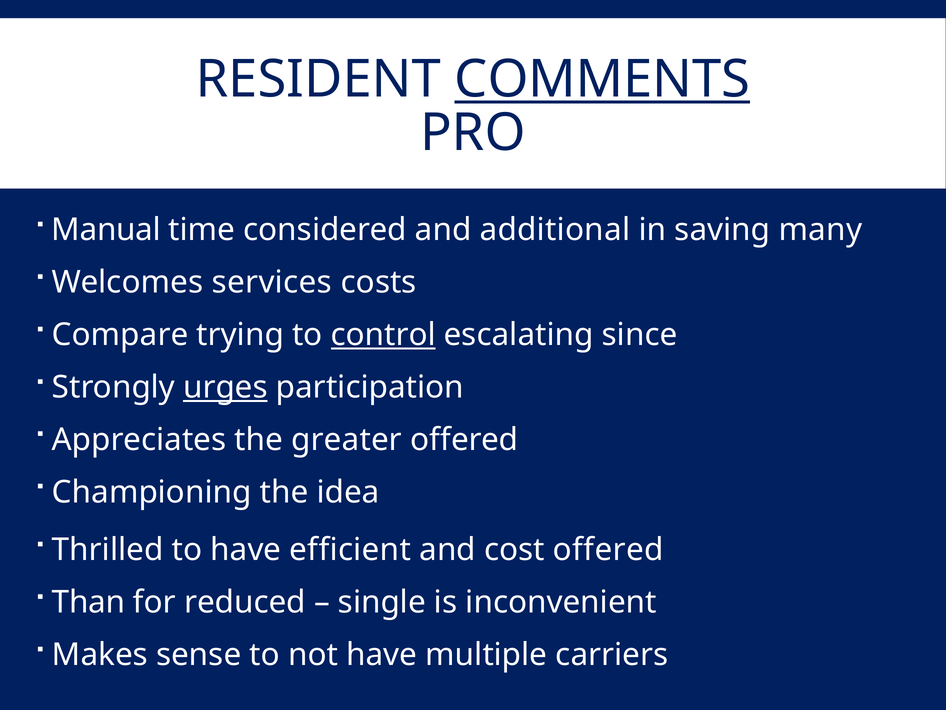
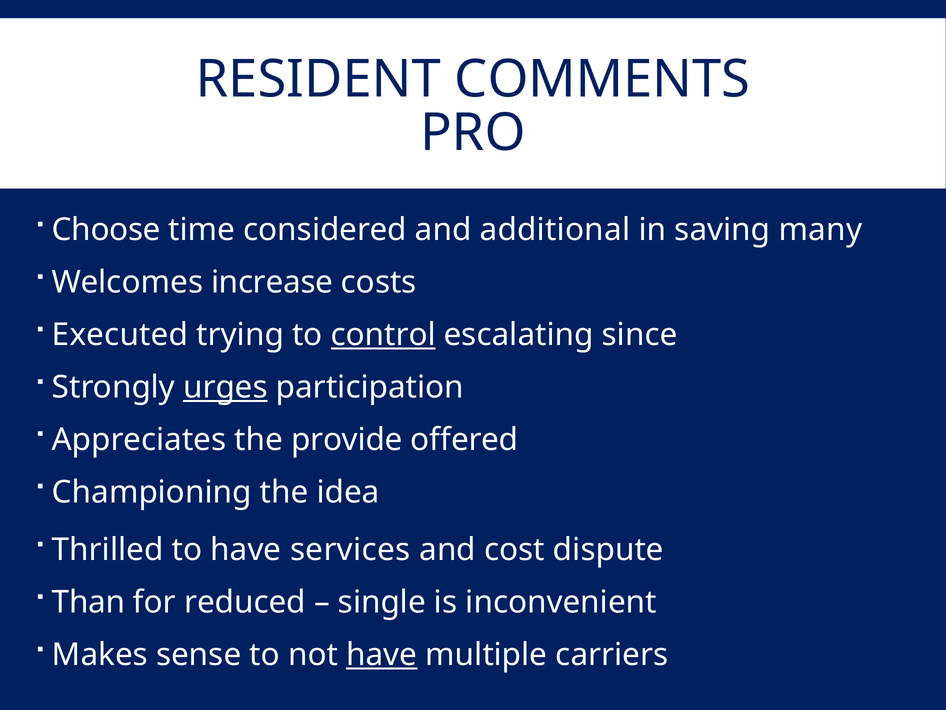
COMMENTS underline: present -> none (602, 79)
Manual: Manual -> Choose (106, 230)
services: services -> increase (272, 282)
Compare: Compare -> Executed (120, 335)
greater: greater -> provide (347, 439)
efficient: efficient -> services (350, 550)
cost offered: offered -> dispute (608, 550)
have underline: none -> present (382, 654)
